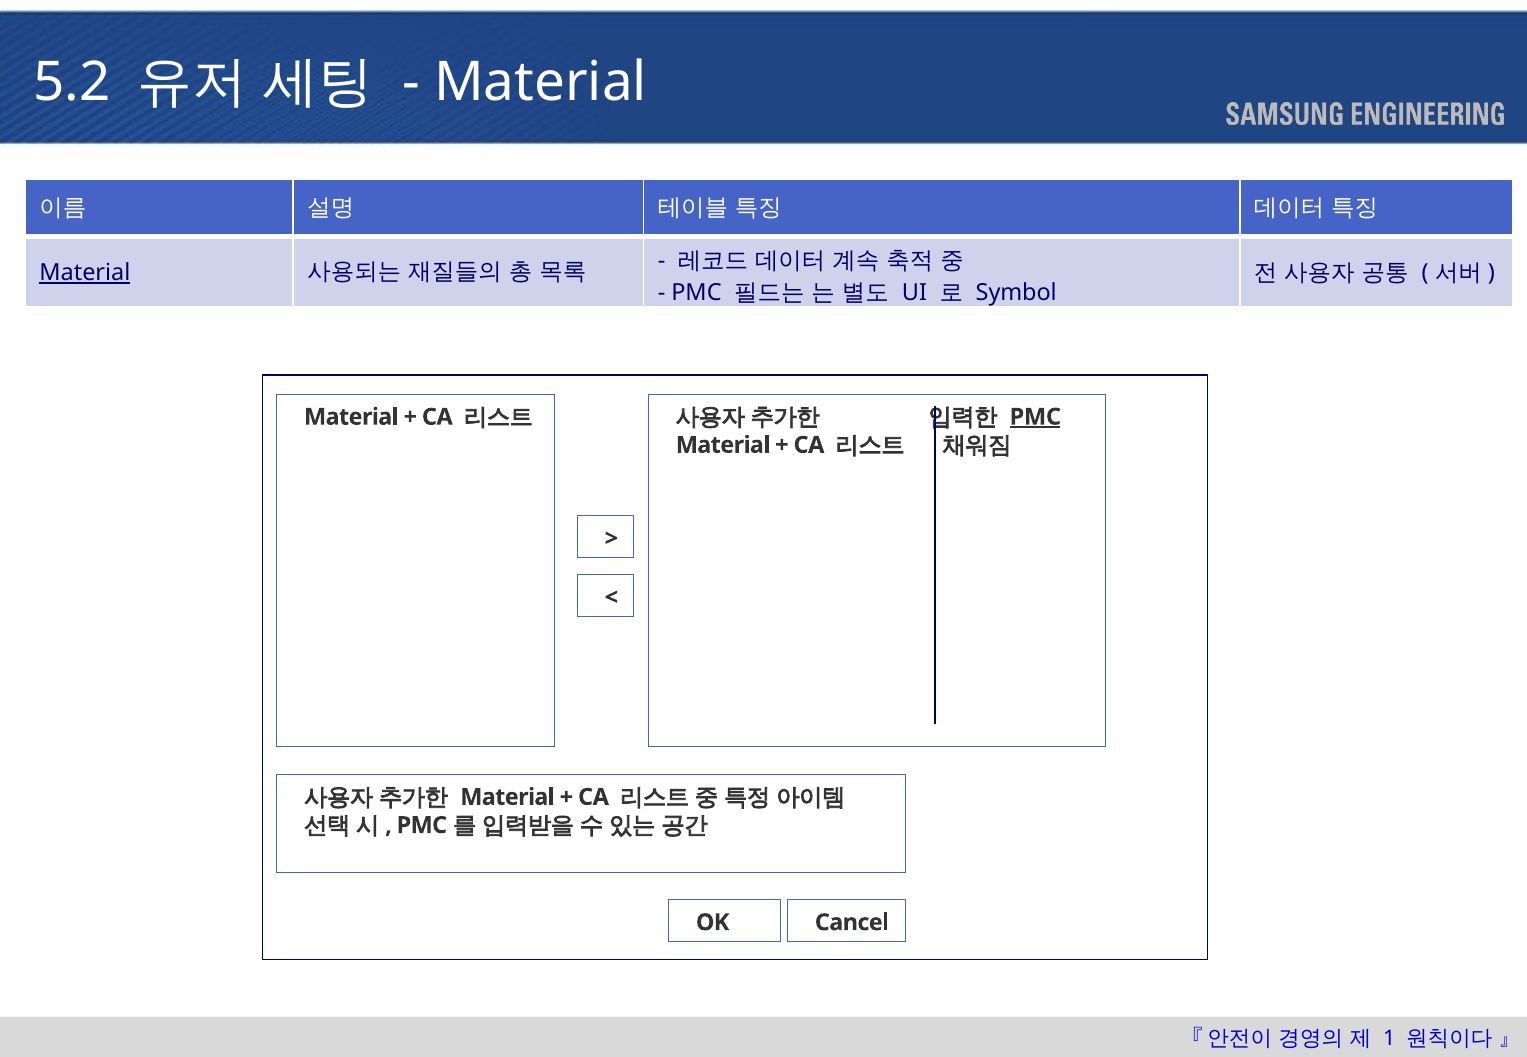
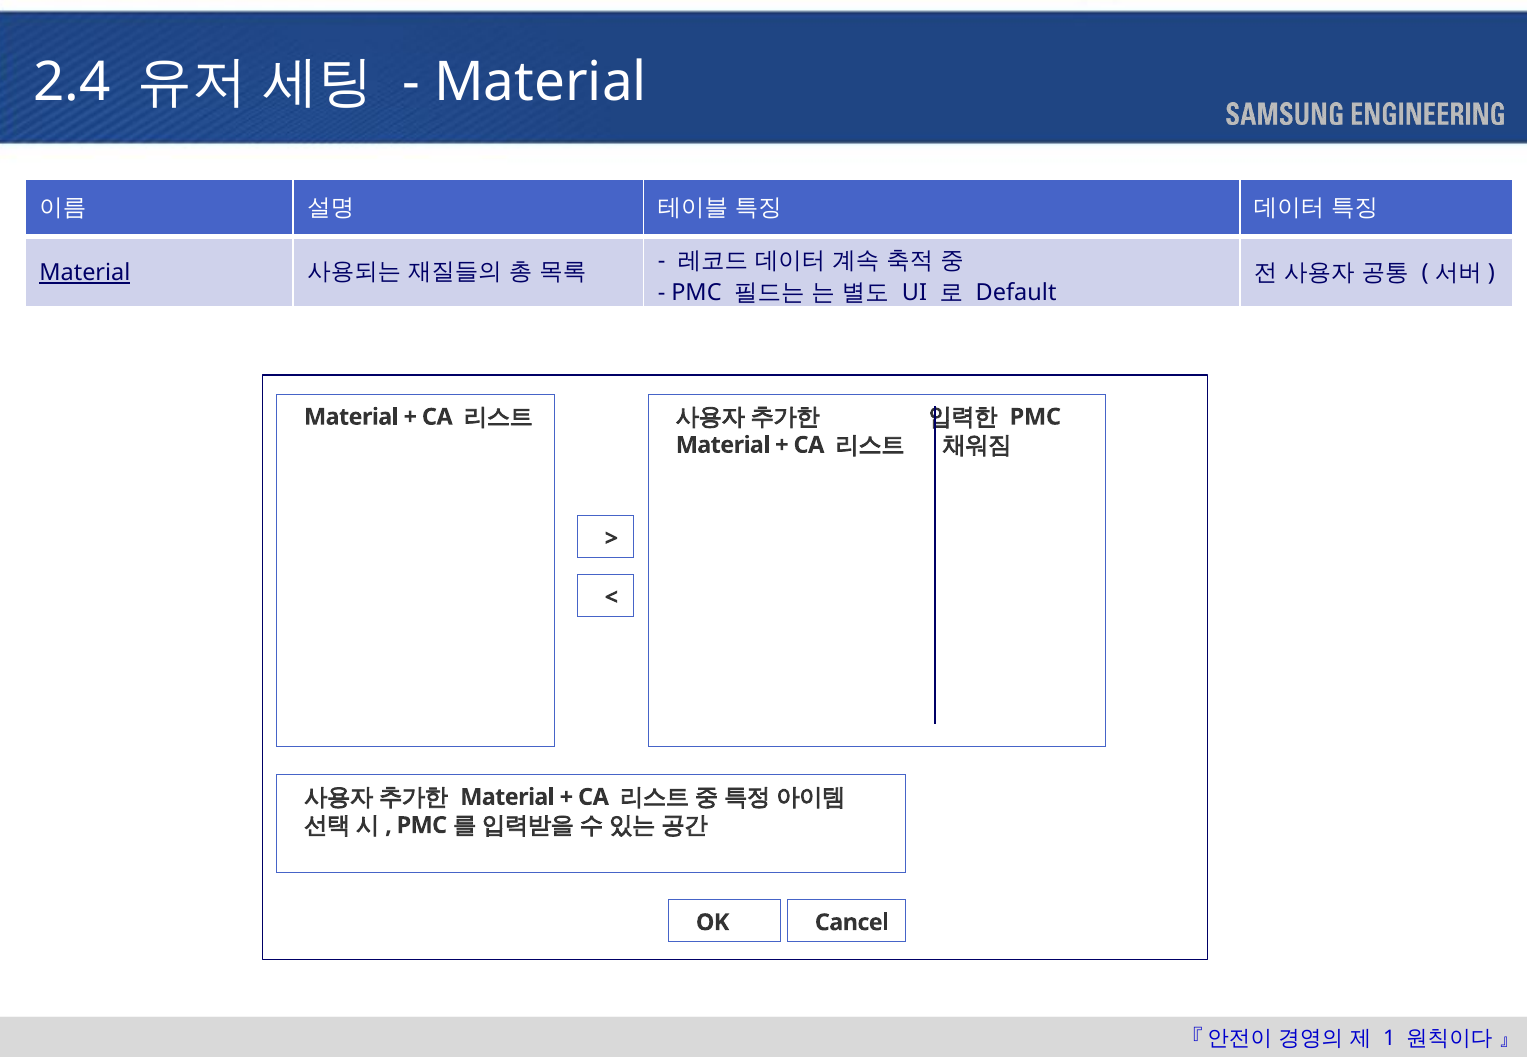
5.2: 5.2 -> 2.4 (72, 82)
Symbol: Symbol -> Default (1016, 293)
PMC underline: present -> none (1035, 417)
